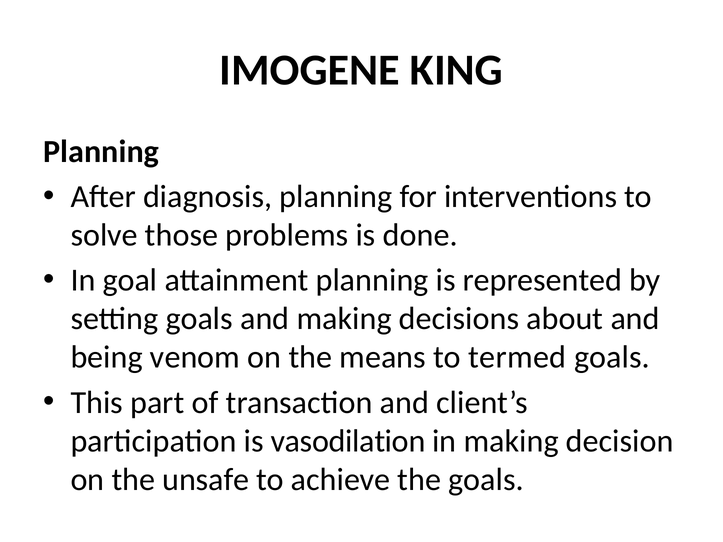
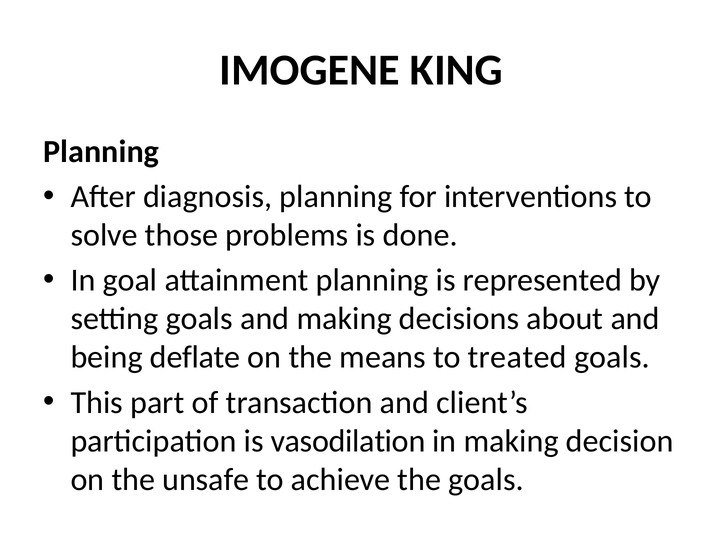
venom: venom -> deflate (195, 358)
termed: termed -> treated (517, 358)
